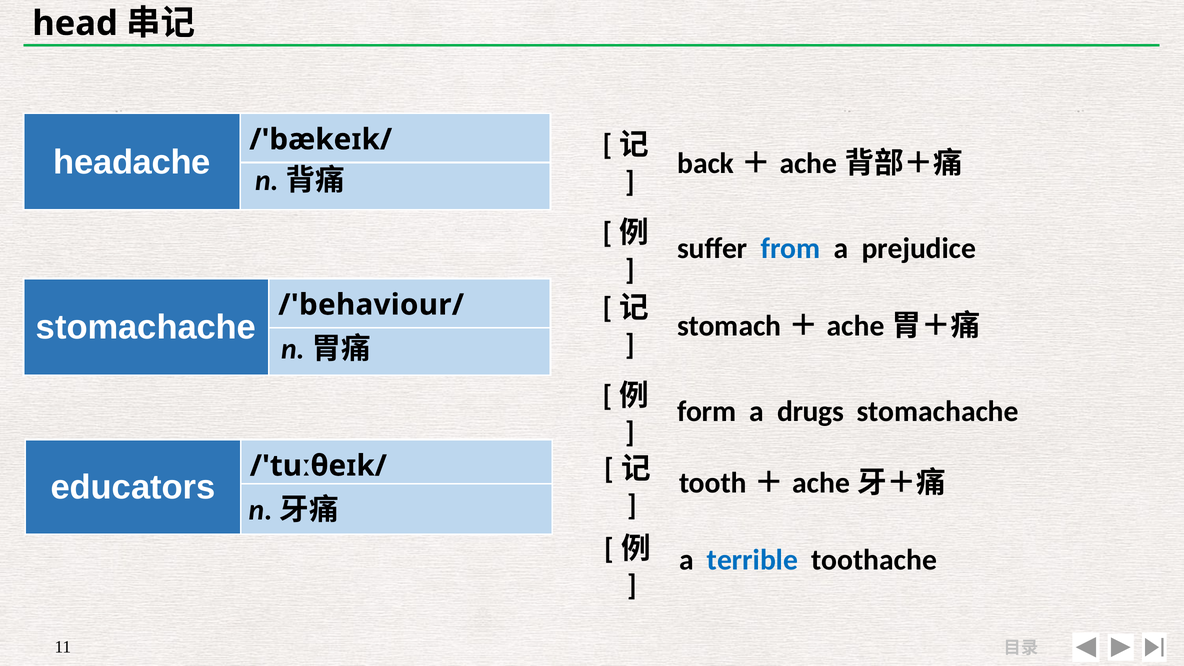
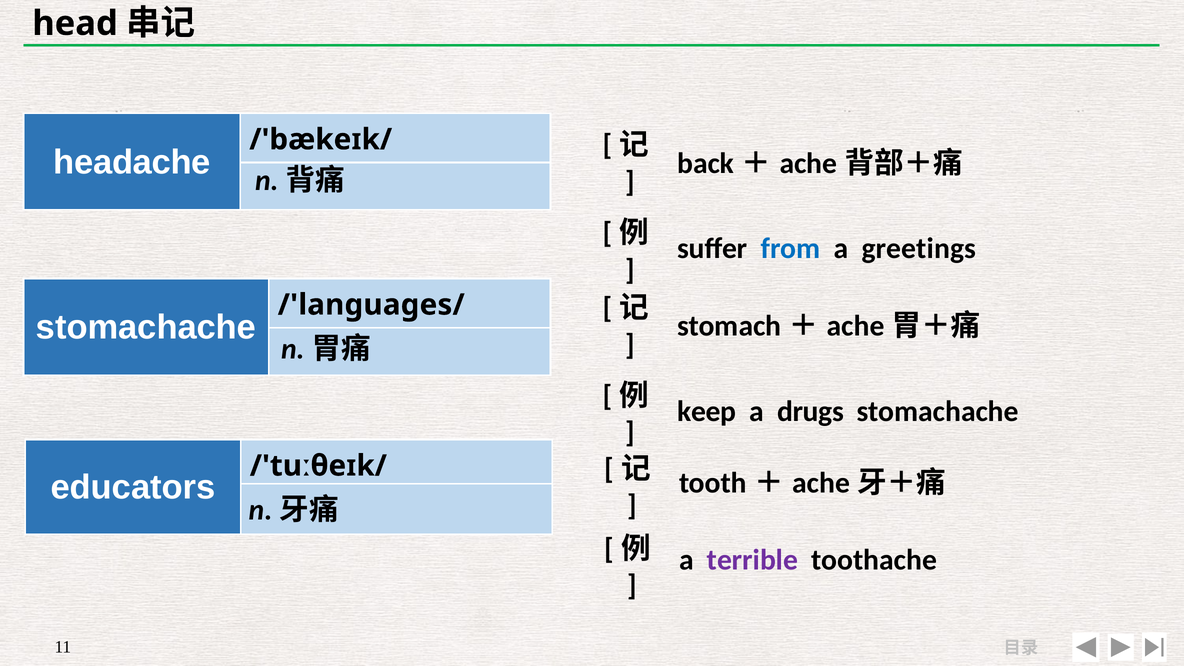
prejudice: prejudice -> greetings (919, 248)
/'behaviour/: /'behaviour/ -> /'languages/ (371, 305)
form: form -> keep (707, 411)
terrible colour: blue -> purple (753, 560)
